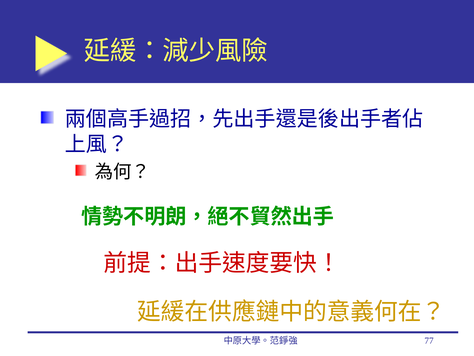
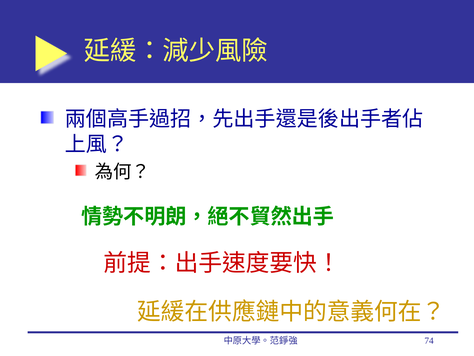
77: 77 -> 74 (429, 340)
